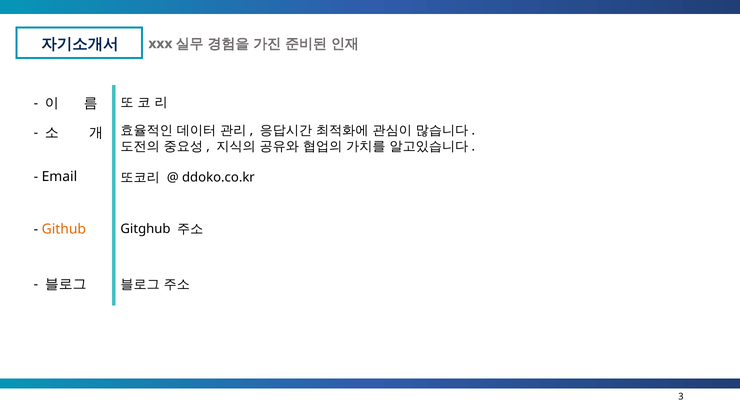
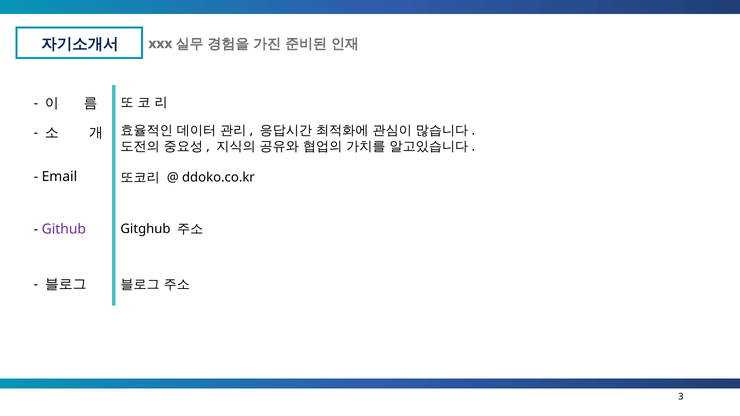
Github colour: orange -> purple (64, 229)
